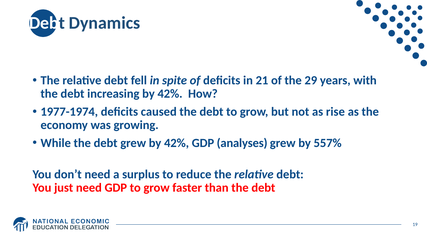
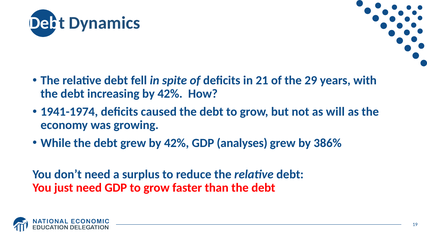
1977-1974: 1977-1974 -> 1941-1974 (69, 112)
rise: rise -> will (335, 112)
557%: 557% -> 386% (328, 143)
